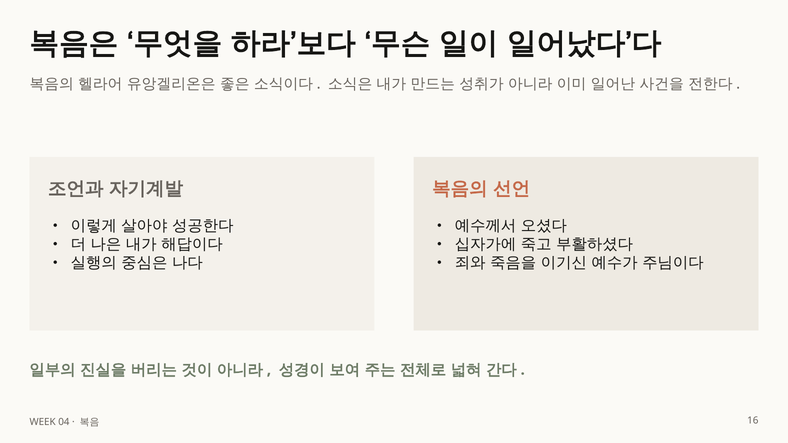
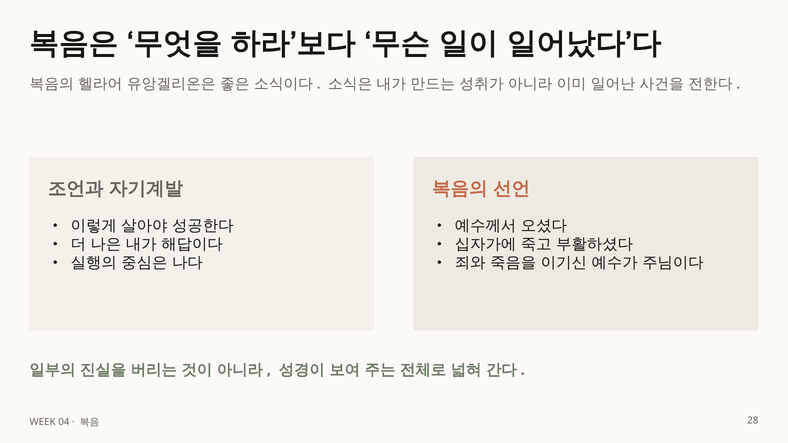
16: 16 -> 28 (753, 421)
